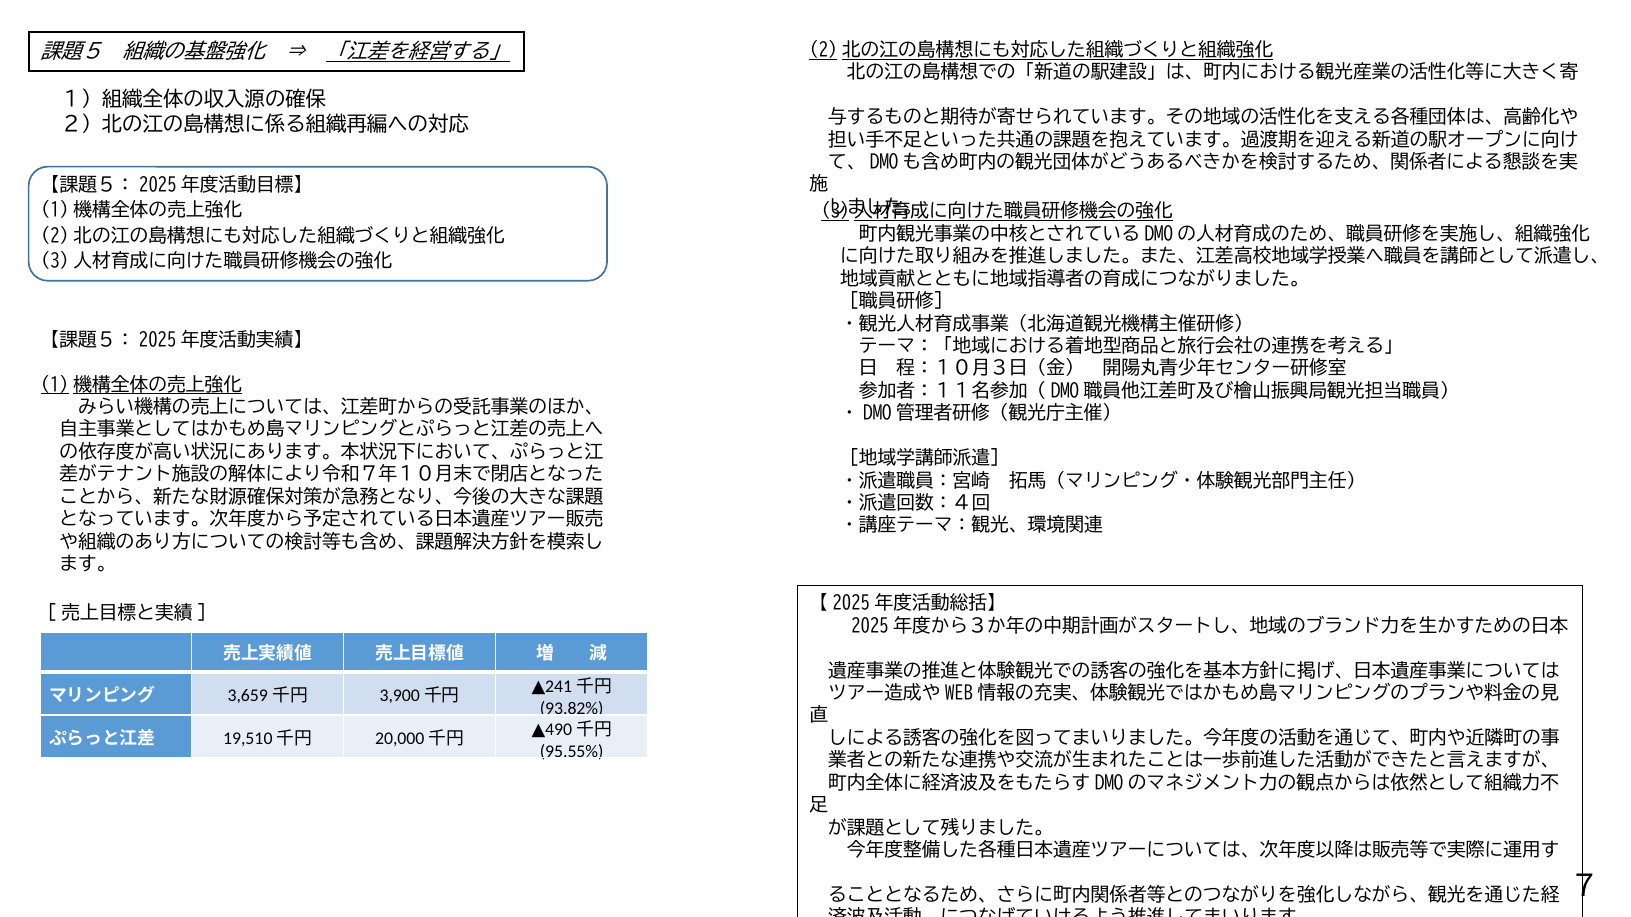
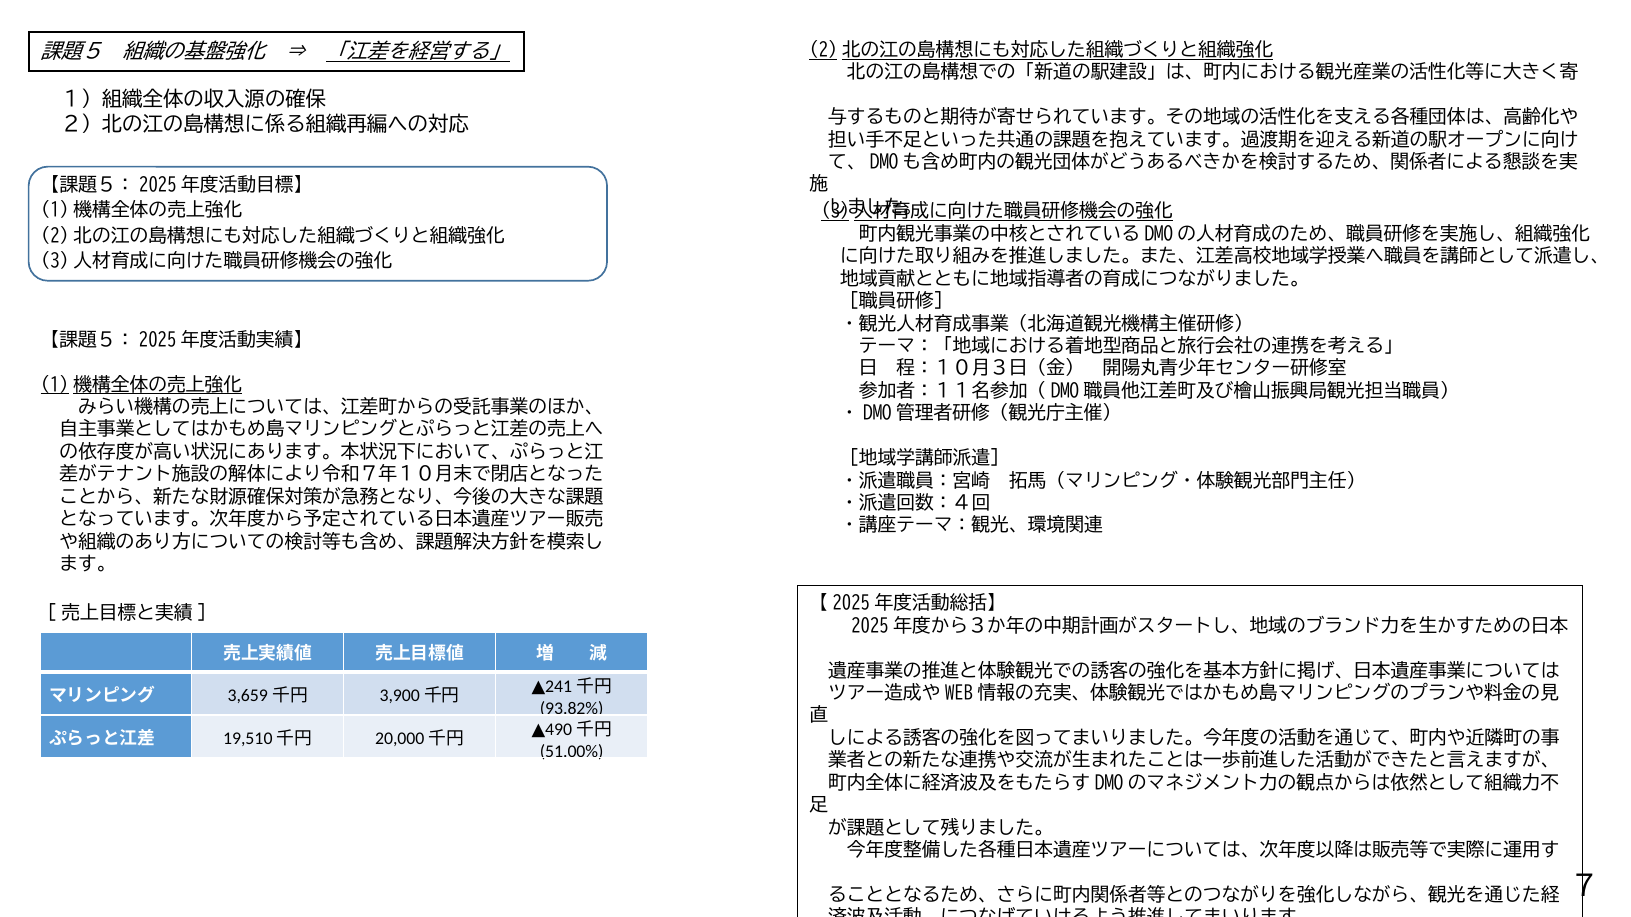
95.55%: 95.55% -> 51.00% (572, 752)
